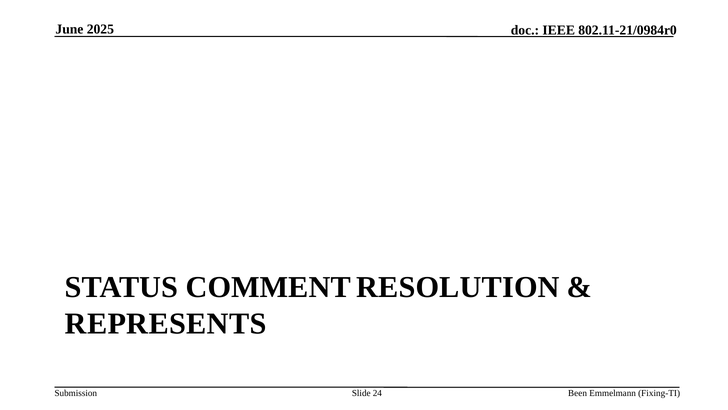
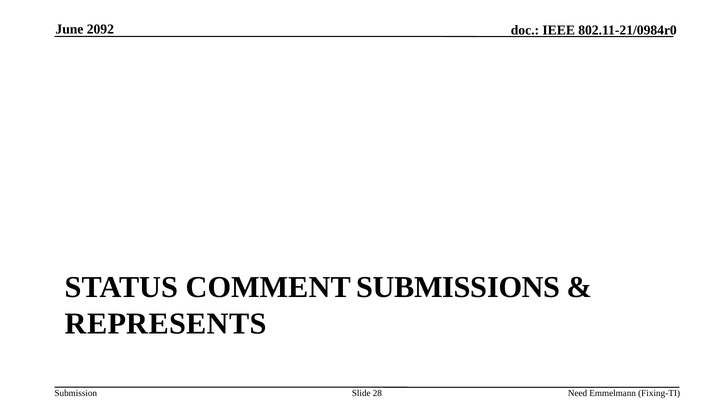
2025: 2025 -> 2092 (100, 29)
RESOLUTION: RESOLUTION -> SUBMISSIONS (458, 287)
24: 24 -> 28 (377, 393)
Been: Been -> Need (578, 393)
